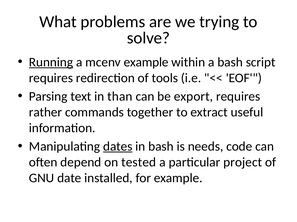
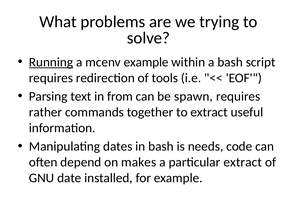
than: than -> from (120, 97)
export: export -> spawn (193, 97)
dates underline: present -> none (118, 147)
tested: tested -> makes (139, 163)
particular project: project -> extract (243, 163)
